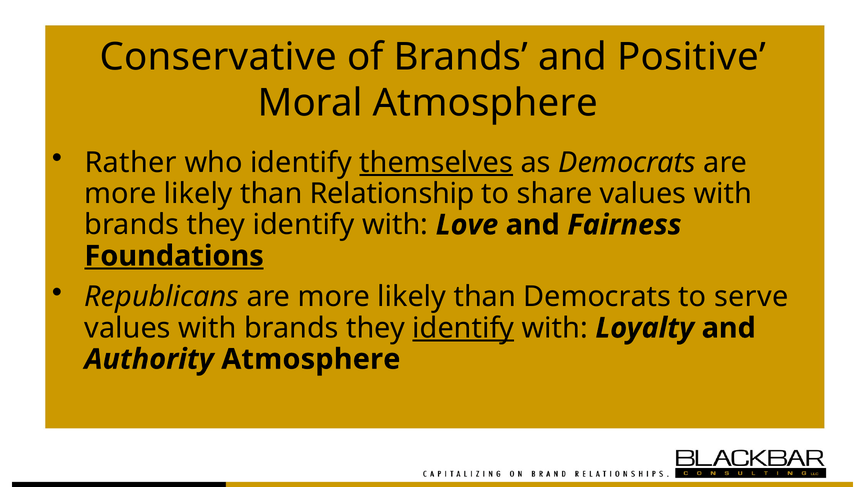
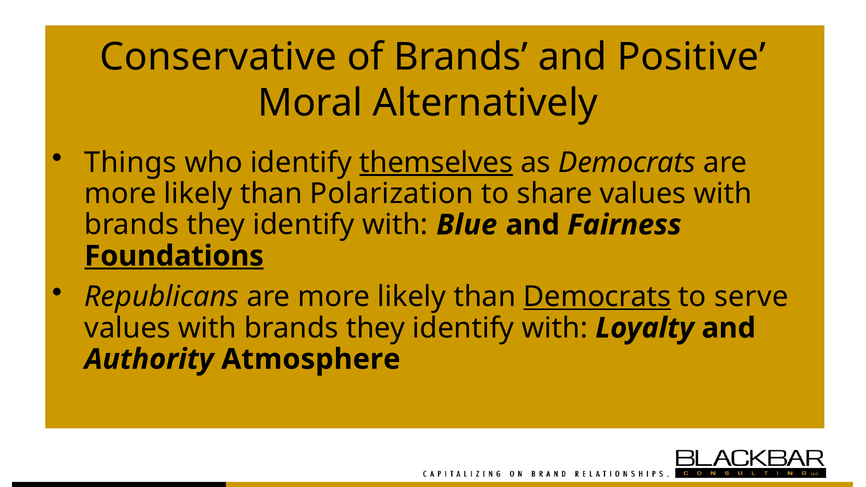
Moral Atmosphere: Atmosphere -> Alternatively (485, 103)
Rather: Rather -> Things (131, 163)
Relationship: Relationship -> Polarization (392, 194)
Love: Love -> Blue (467, 225)
Democrats underline: none -> present (597, 297)
identify underline: present -> none (463, 328)
